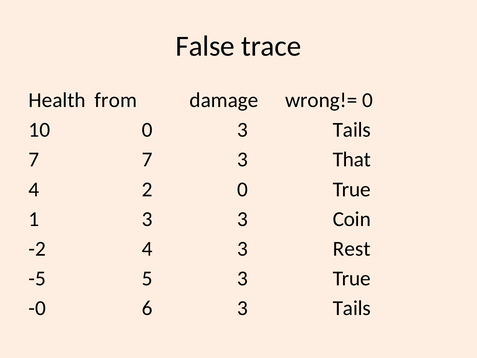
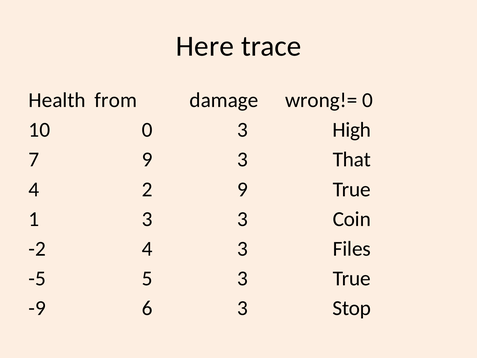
False: False -> Here (205, 46)
0 3 Tails: Tails -> High (352, 130)
7 7: 7 -> 9 (147, 160)
2 0: 0 -> 9 (243, 189)
Rest: Rest -> Files (352, 249)
-0: -0 -> -9 (37, 308)
6 3 Tails: Tails -> Stop (352, 308)
